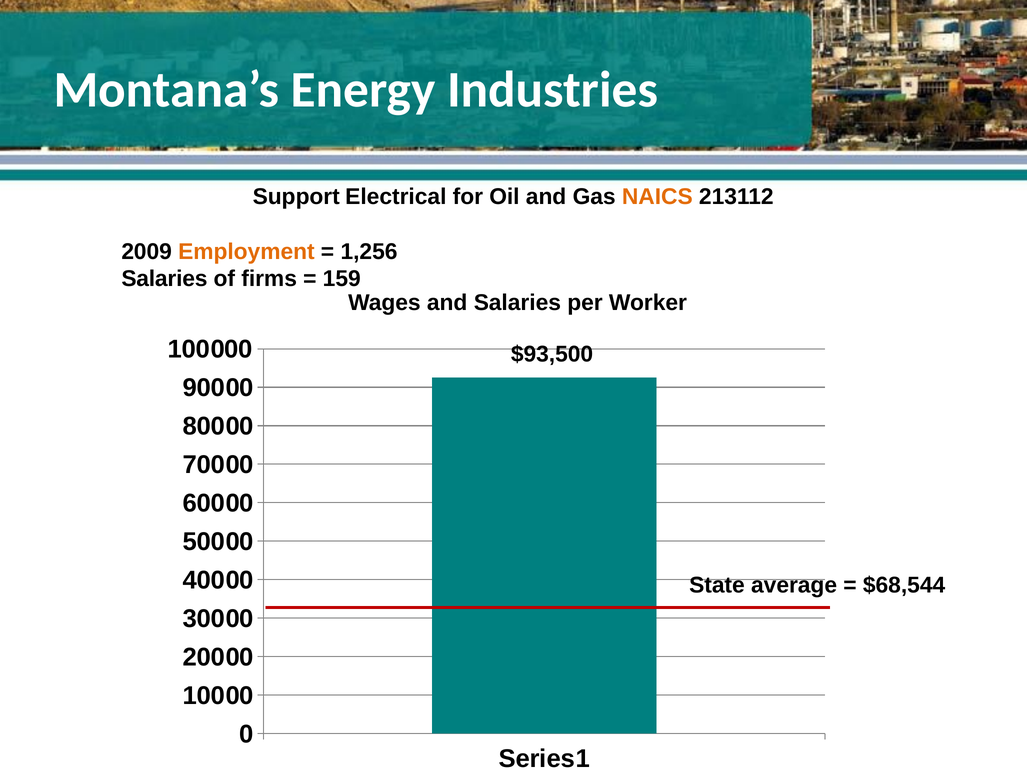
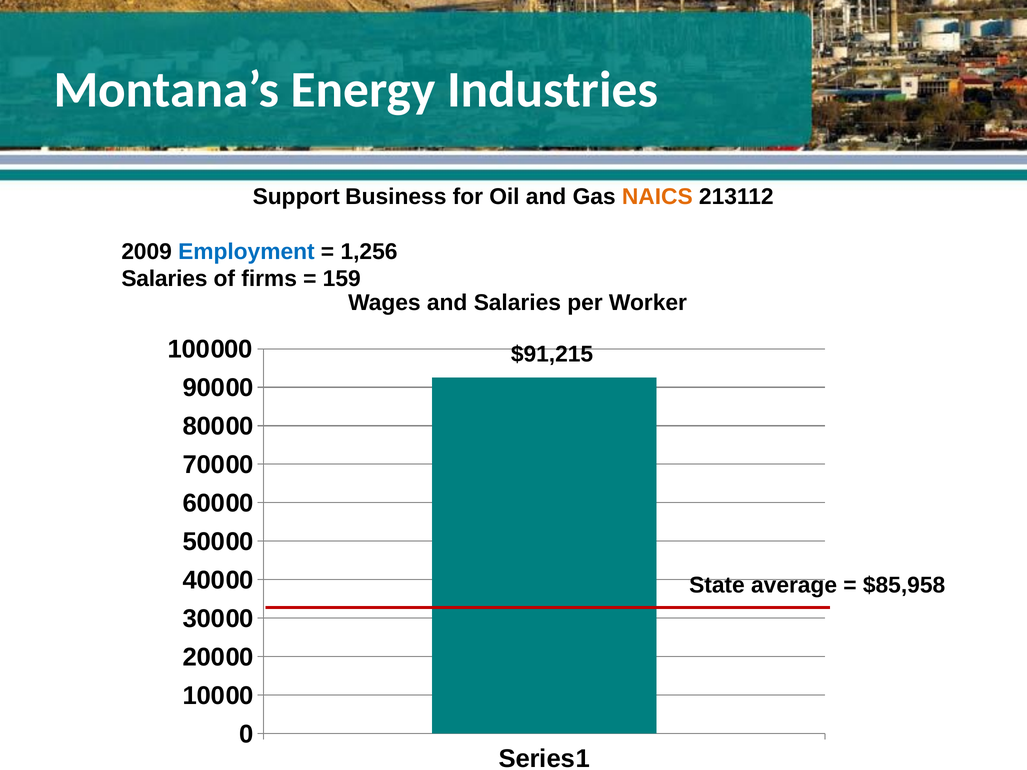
Electrical: Electrical -> Business (396, 197)
Employment colour: orange -> blue (246, 252)
$93,500: $93,500 -> $91,215 (552, 354)
$68,544: $68,544 -> $85,958 (904, 585)
